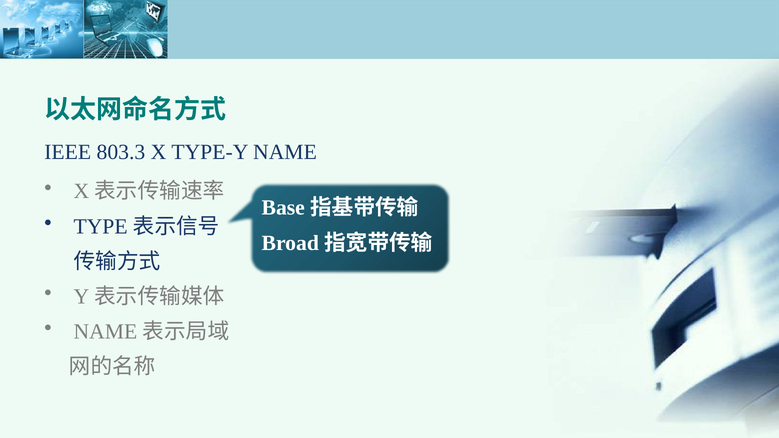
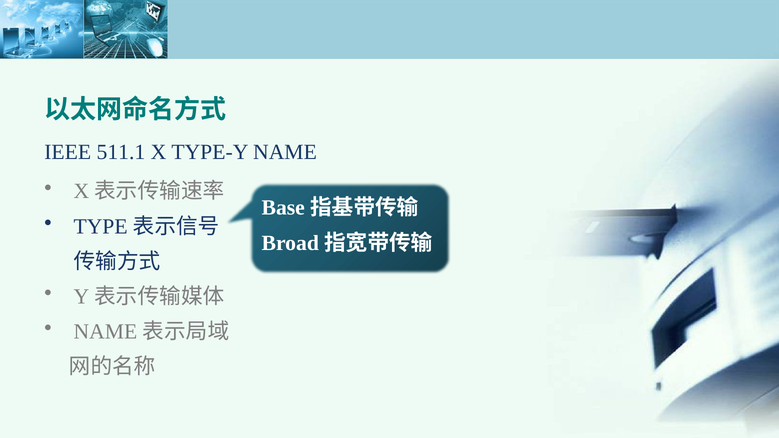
803.3: 803.3 -> 511.1 (121, 152)
